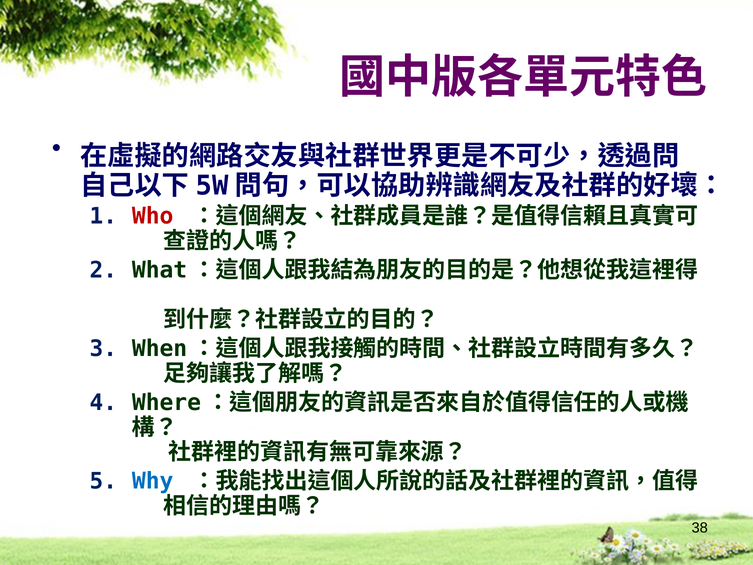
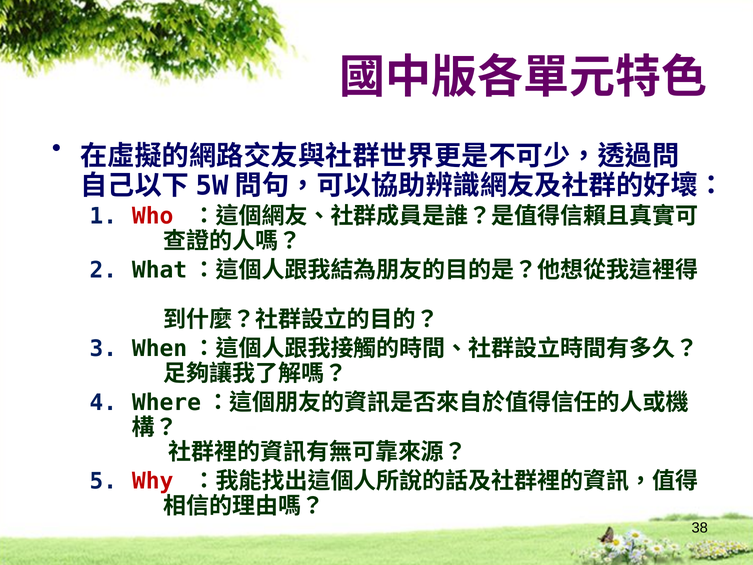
Why colour: blue -> red (153, 481)
